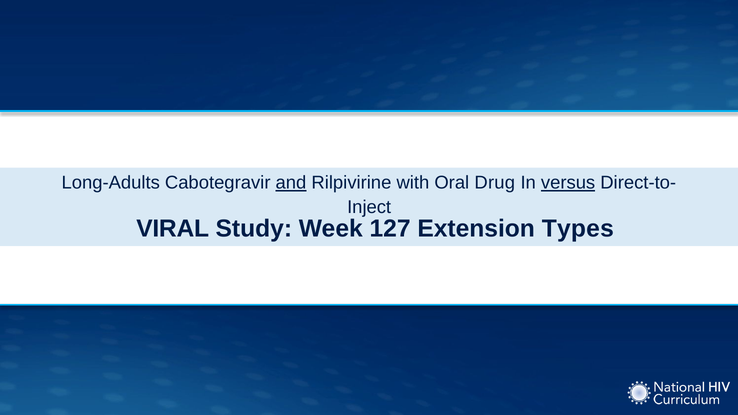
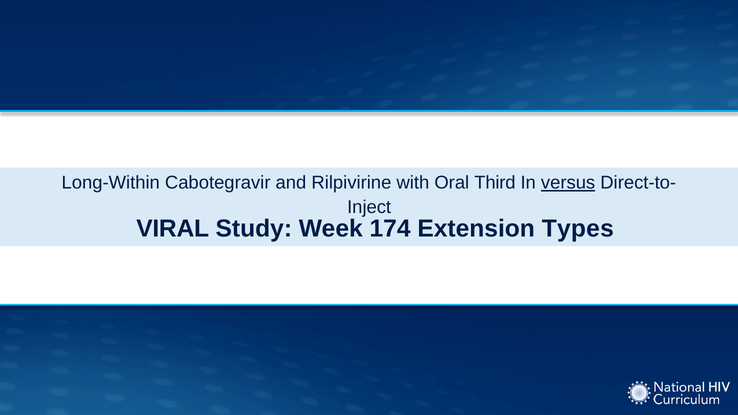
Long-Adults: Long-Adults -> Long-Within (111, 183)
and underline: present -> none (291, 183)
Drug: Drug -> Third (495, 183)
127: 127 -> 174 (390, 229)
